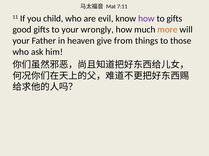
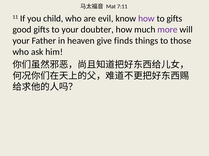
wrongly: wrongly -> doubter (97, 30)
more colour: orange -> purple (168, 30)
from: from -> finds (123, 41)
